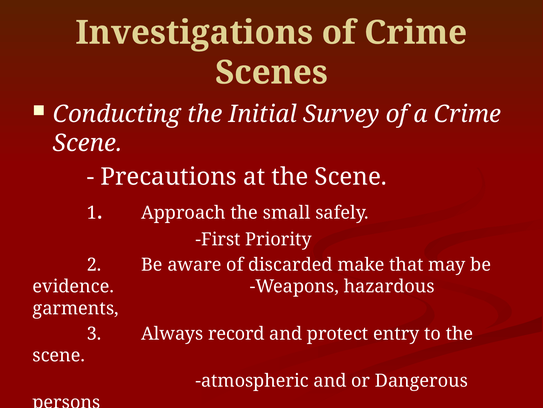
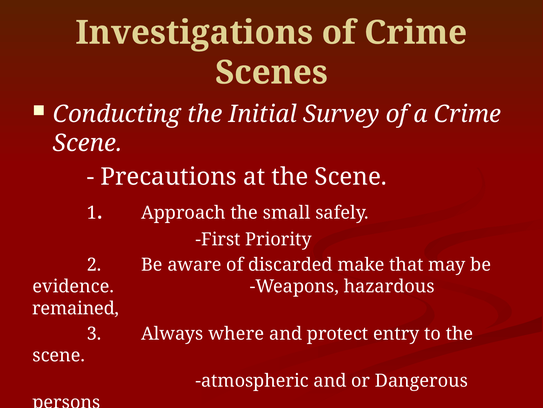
garments: garments -> remained (76, 308)
record: record -> where (236, 333)
